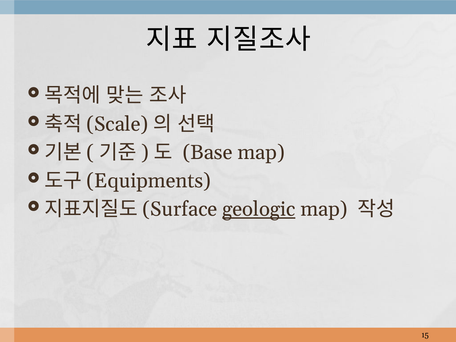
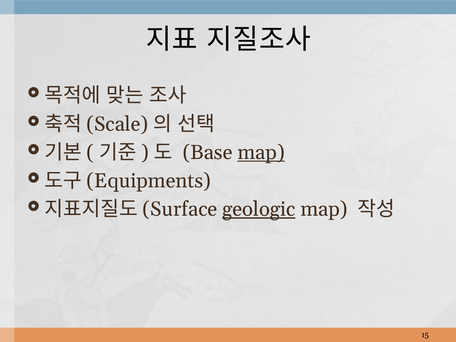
map underline: none -> present (261, 152)
